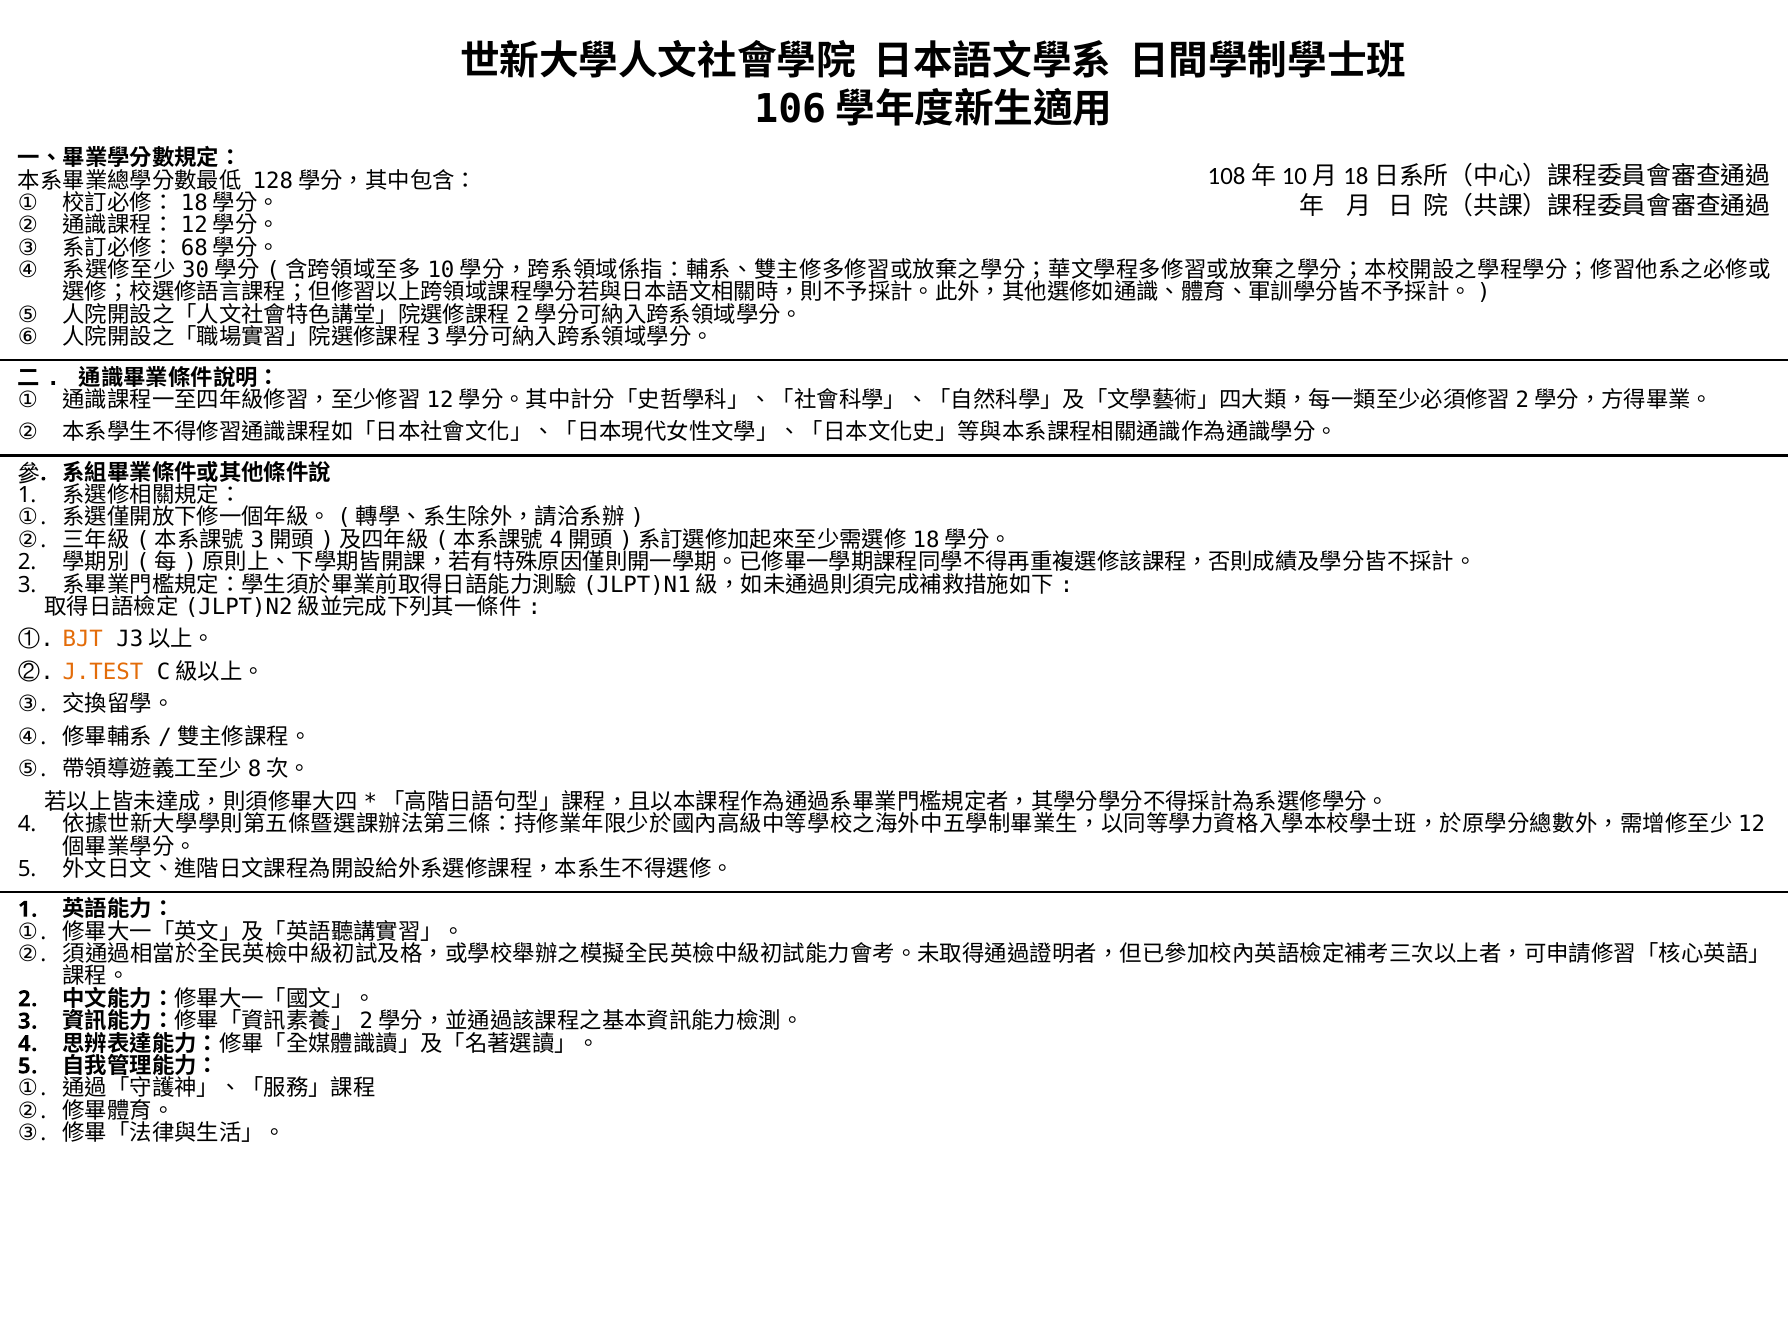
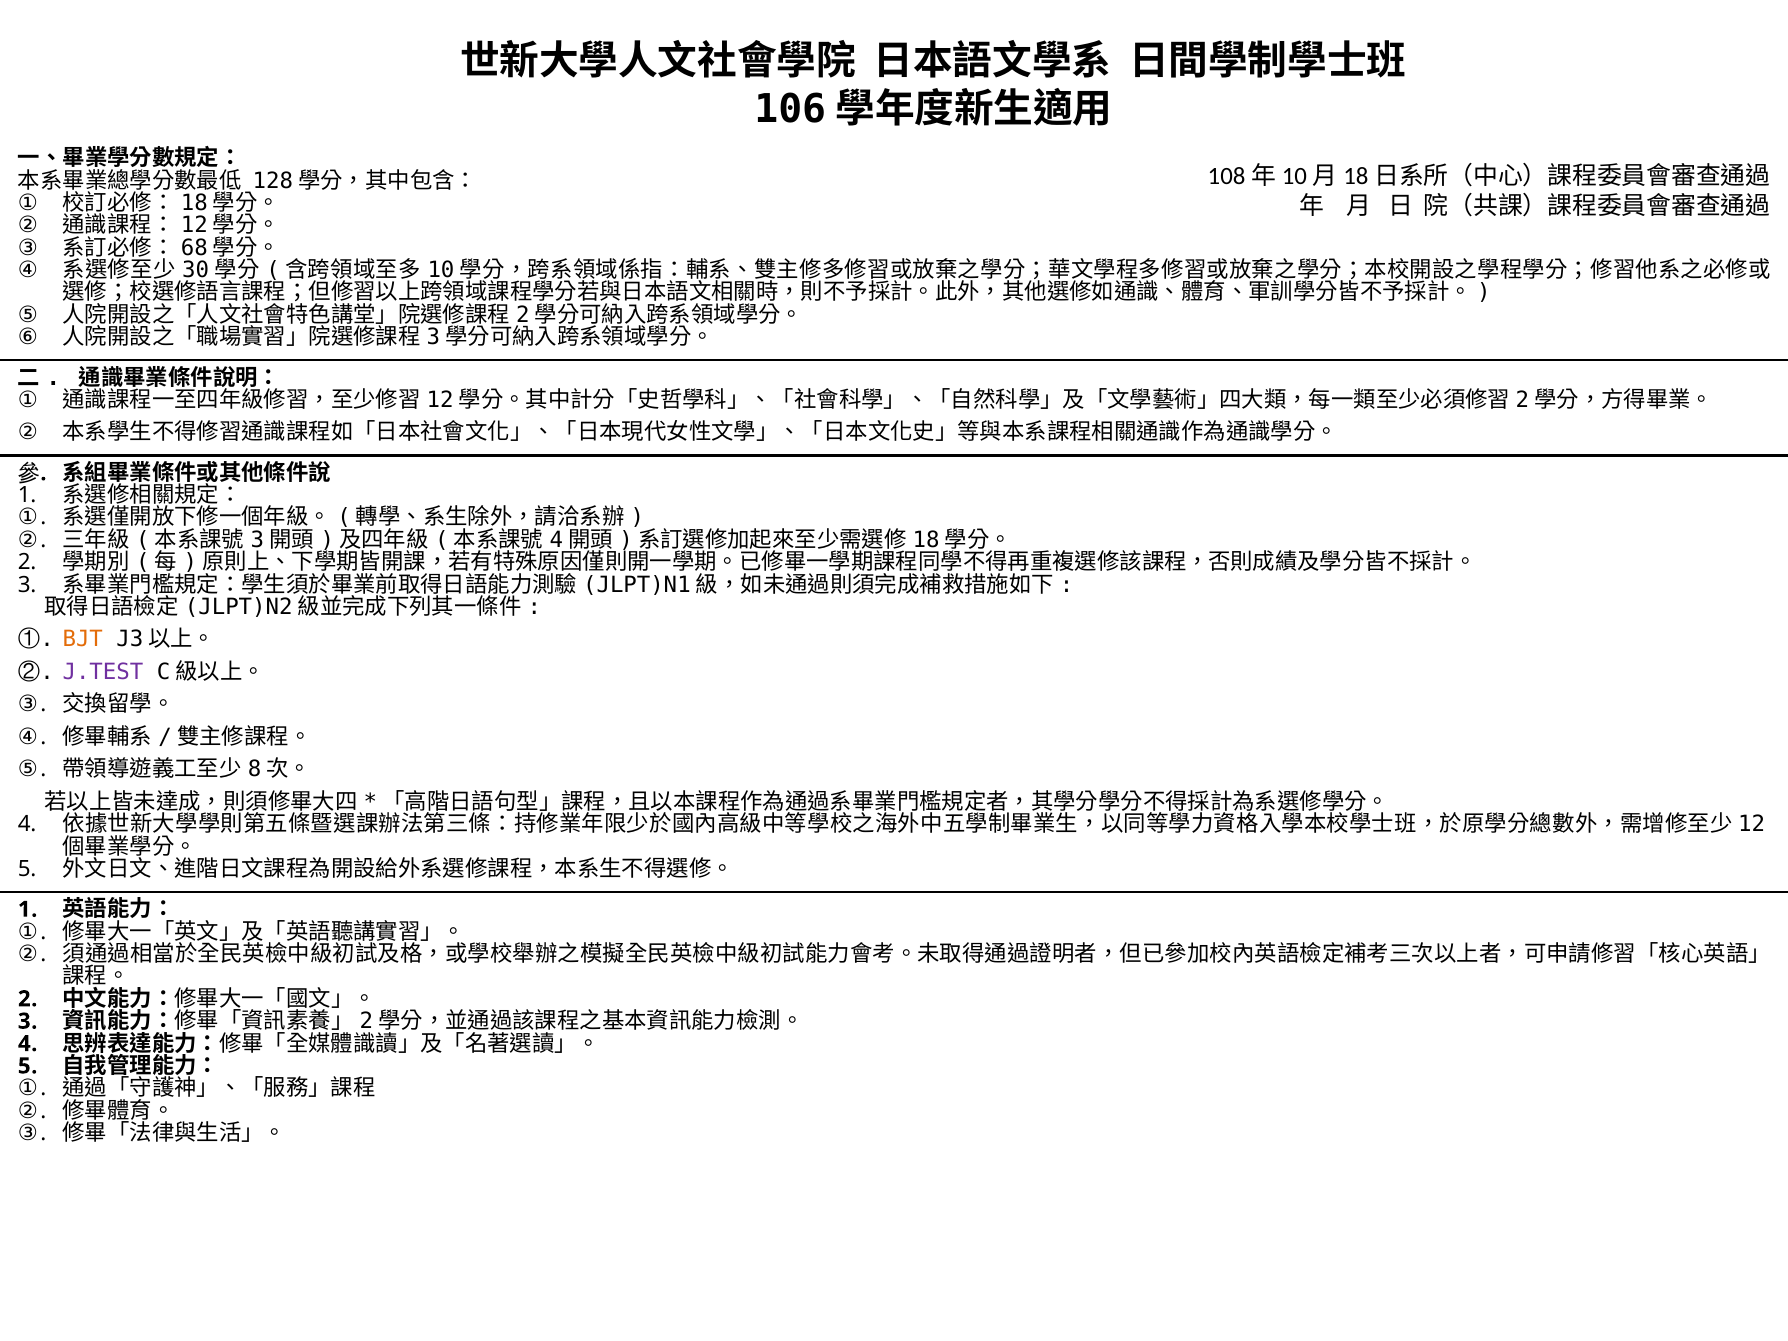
J.TEST colour: orange -> purple (103, 672)
